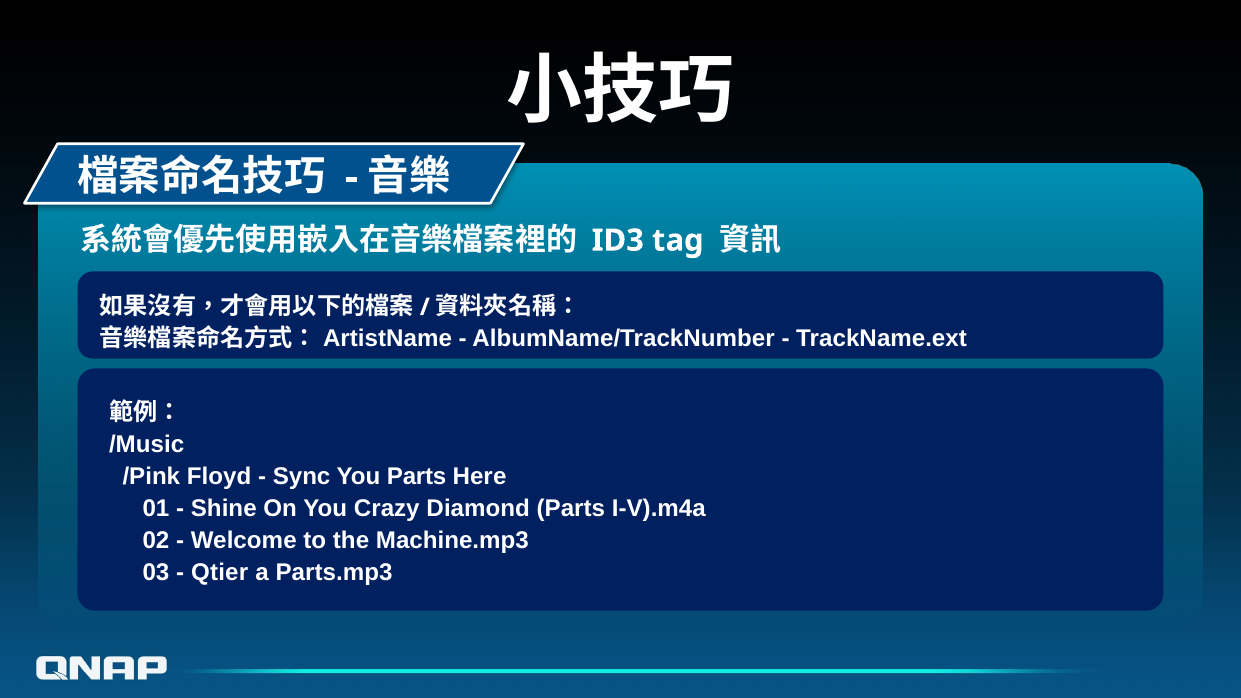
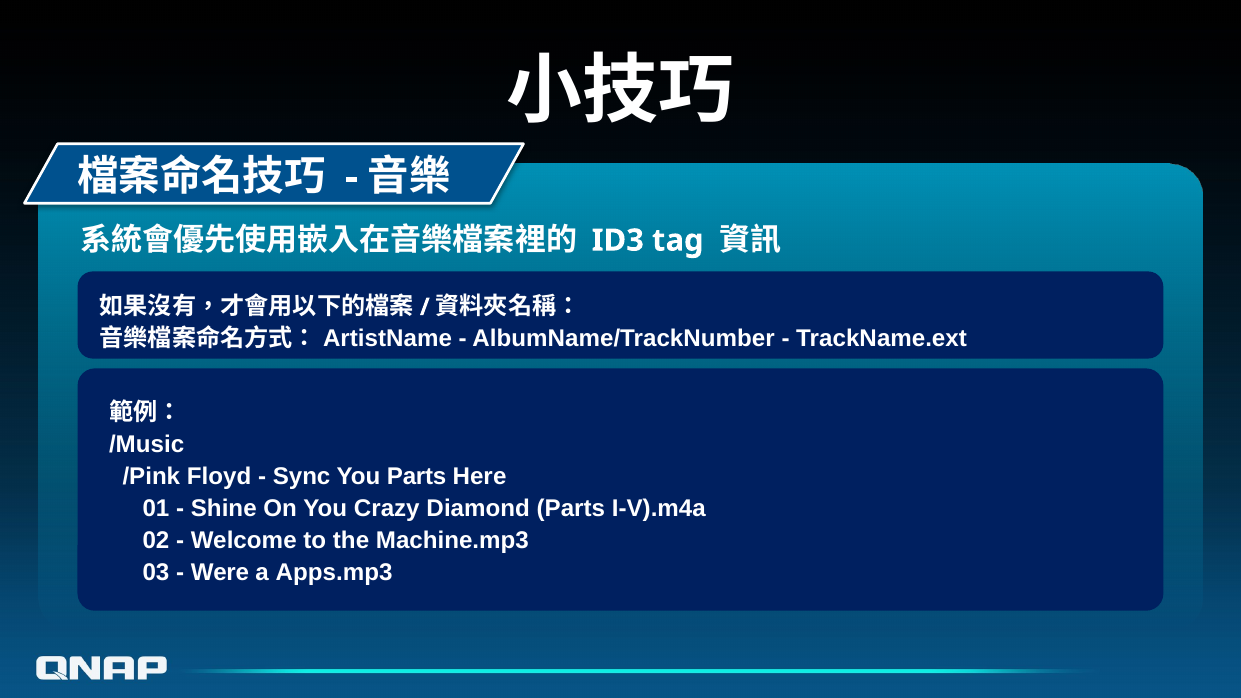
Qtier: Qtier -> Were (220, 572)
Parts.mp3: Parts.mp3 -> Apps.mp3 (334, 572)
